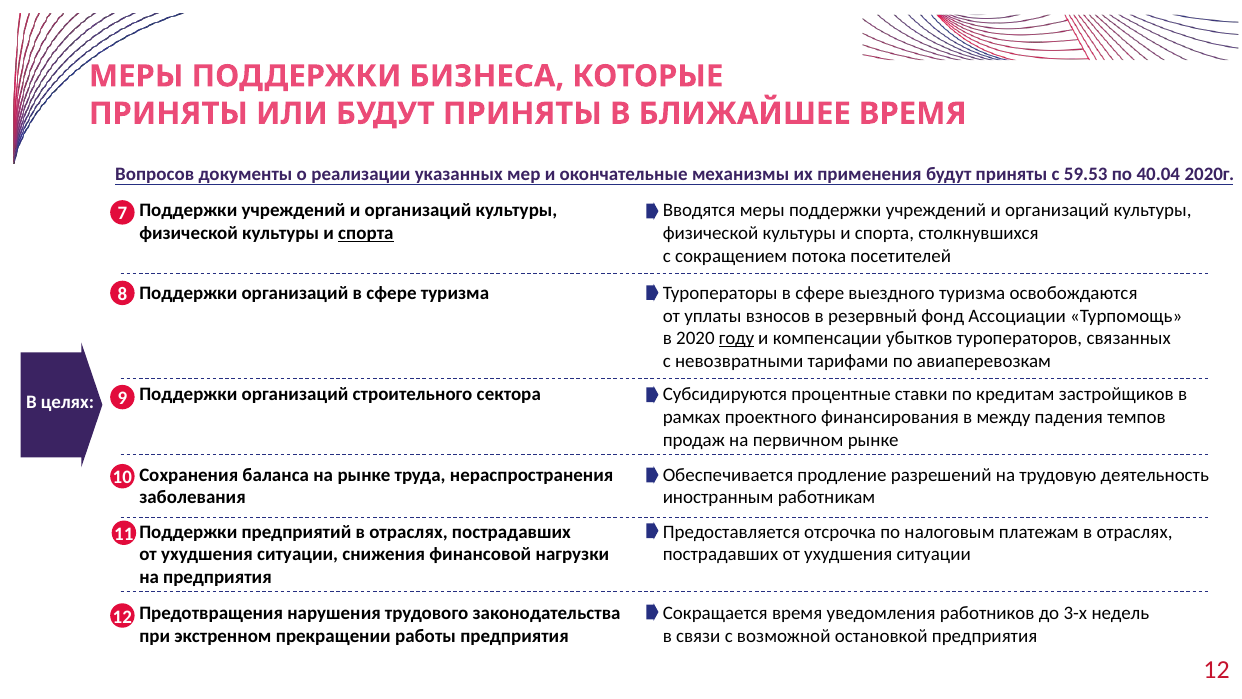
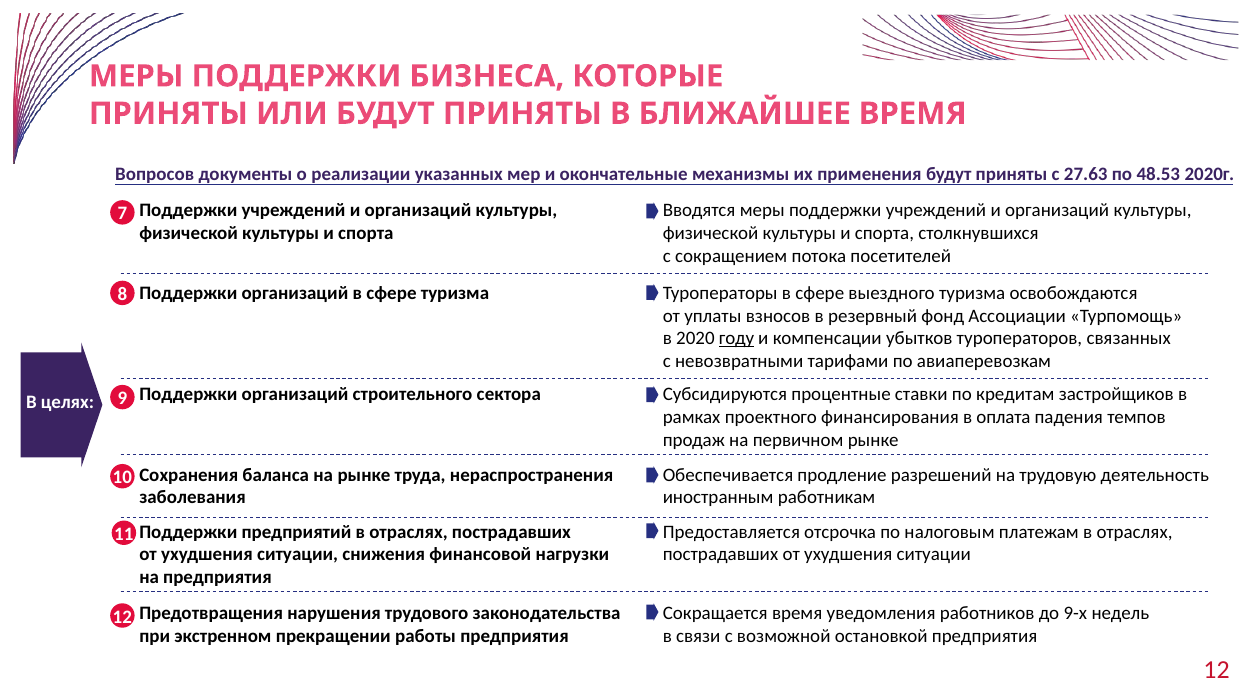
59.53: 59.53 -> 27.63 (1086, 174)
40.04: 40.04 -> 48.53 (1158, 174)
спорта underline: present -> none (366, 233)
между: между -> оплата (1004, 417)
3-х: 3-х -> 9-х (1075, 613)
